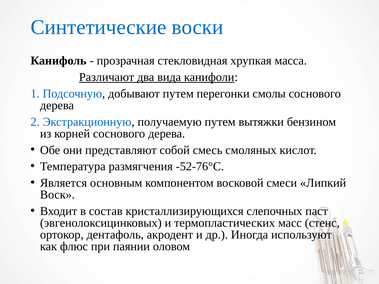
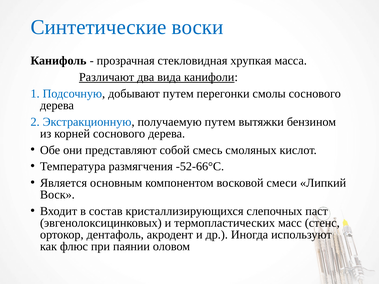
-52-76°С: -52-76°С -> -52-66°С (200, 167)
